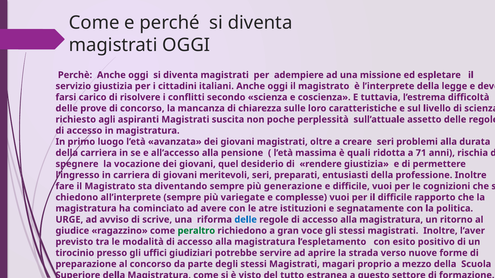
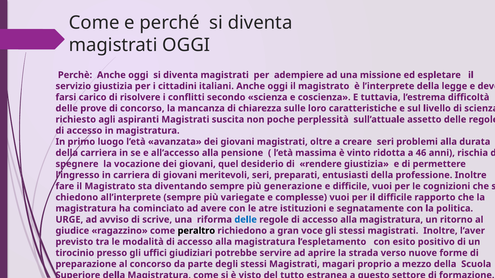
quali: quali -> vinto (359, 153)
71: 71 -> 46 (421, 153)
peraltro colour: green -> black (196, 231)
